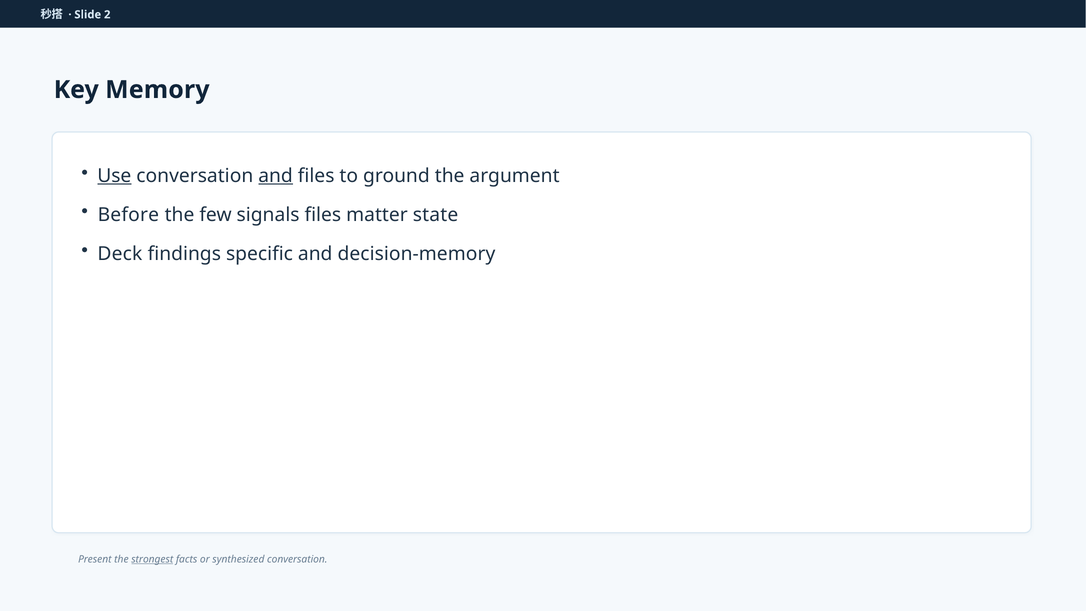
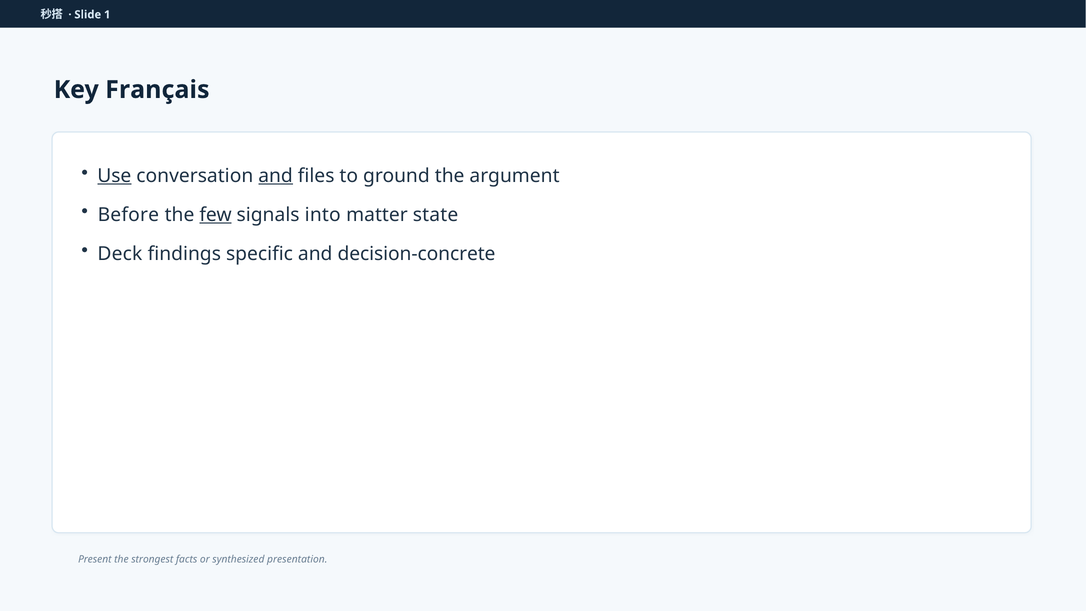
2: 2 -> 1 (107, 15)
Memory: Memory -> Français (157, 90)
few underline: none -> present (216, 215)
signals files: files -> into (323, 215)
decision-memory: decision-memory -> decision-concrete (417, 254)
strongest underline: present -> none (152, 559)
synthesized conversation: conversation -> presentation (297, 559)
